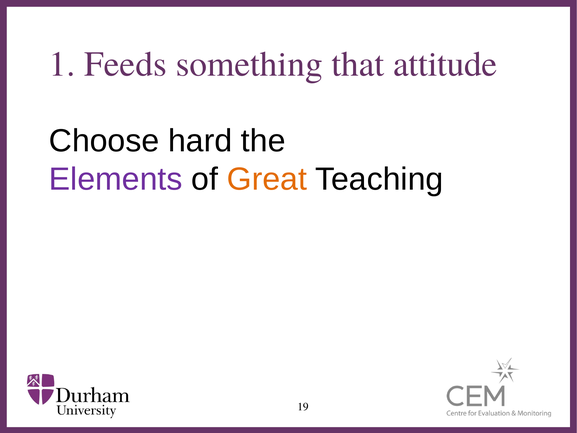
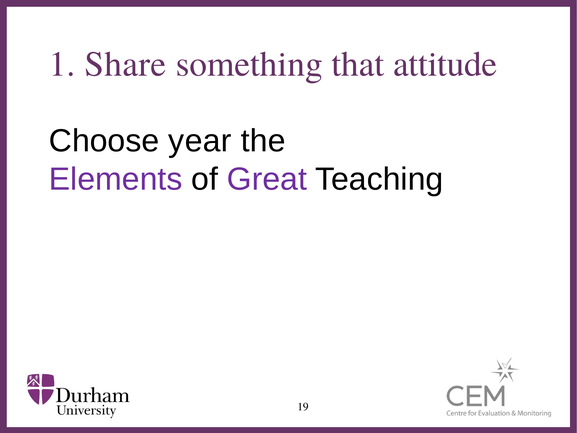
Feeds: Feeds -> Share (125, 64)
hard: hard -> year (200, 141)
Great colour: orange -> purple (267, 179)
